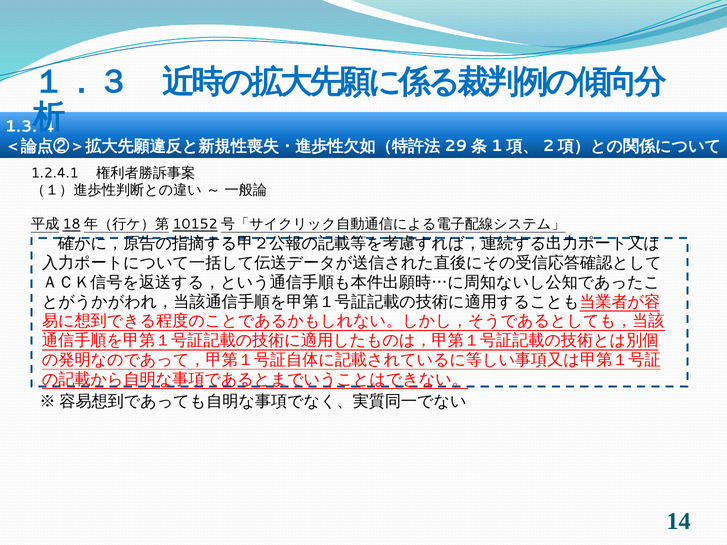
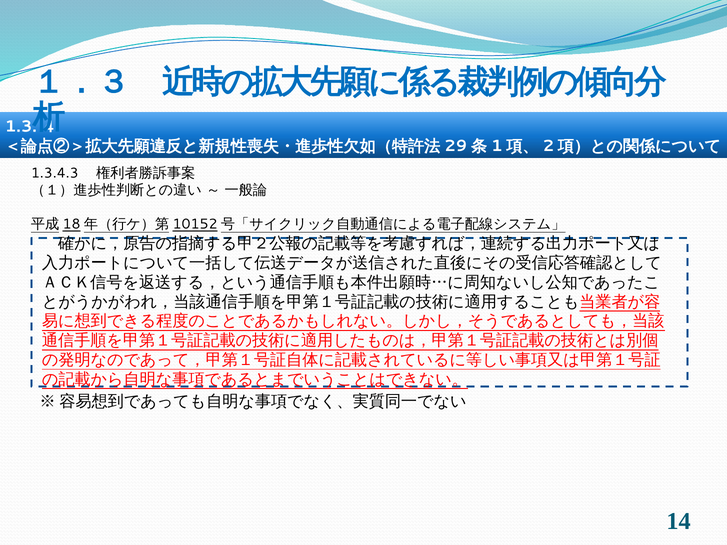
1.2.4.1: 1.2.4.1 -> 1.3.4.3 (55, 173)
